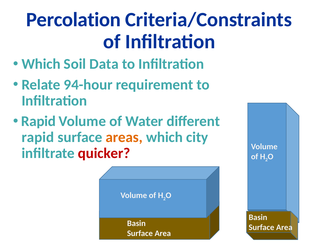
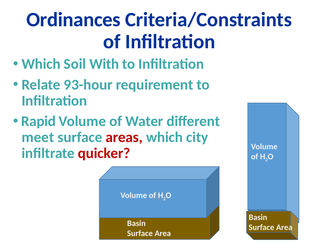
Percolation: Percolation -> Ordinances (73, 20)
Data: Data -> With (104, 64)
94-hour: 94-hour -> 93-hour (88, 85)
rapid: rapid -> meet (38, 138)
areas colour: orange -> red (124, 138)
